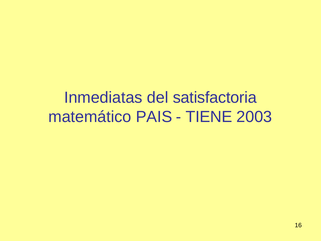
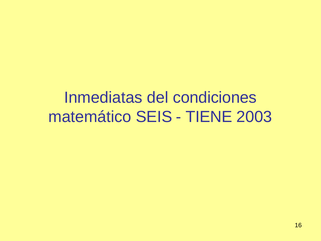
satisfactoria: satisfactoria -> condiciones (215, 97)
PAIS: PAIS -> SEIS (154, 117)
